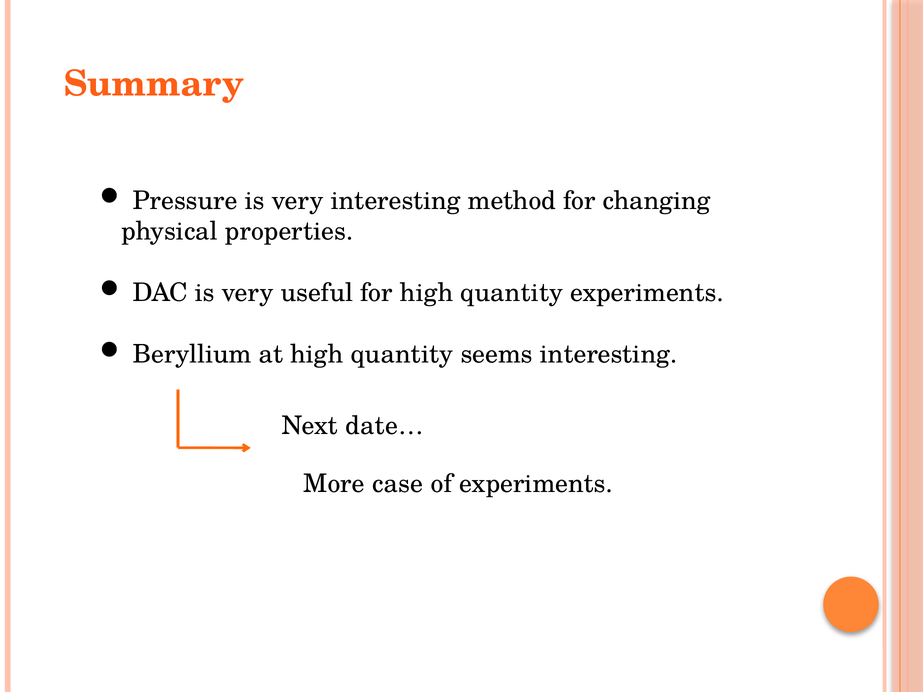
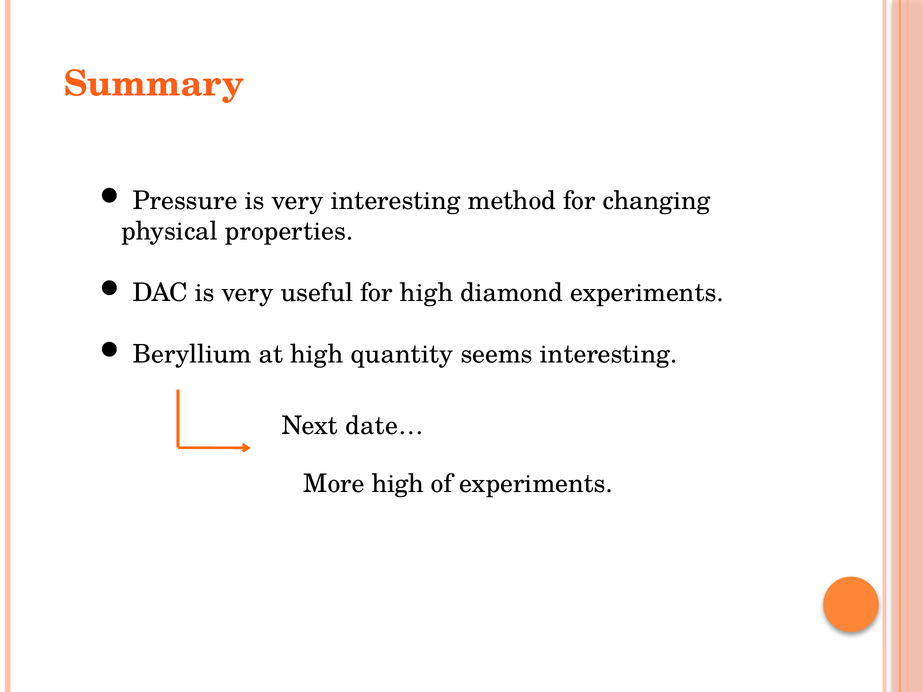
for high quantity: quantity -> diamond (512, 293)
More case: case -> high (398, 484)
